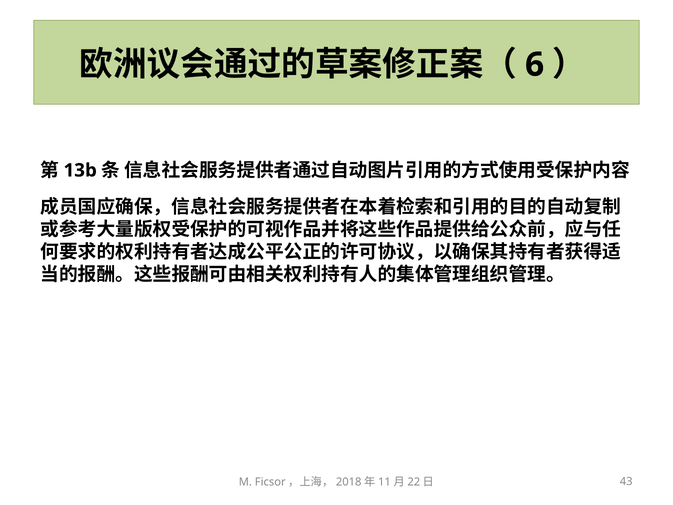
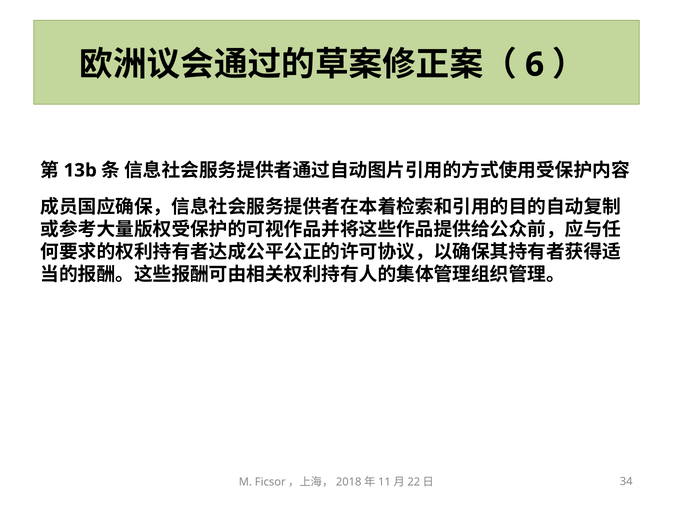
43: 43 -> 34 (626, 481)
